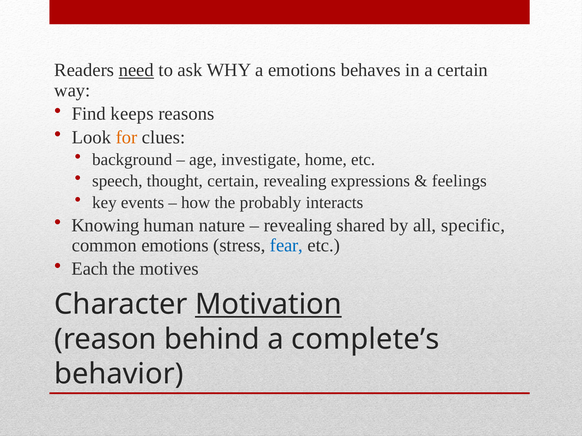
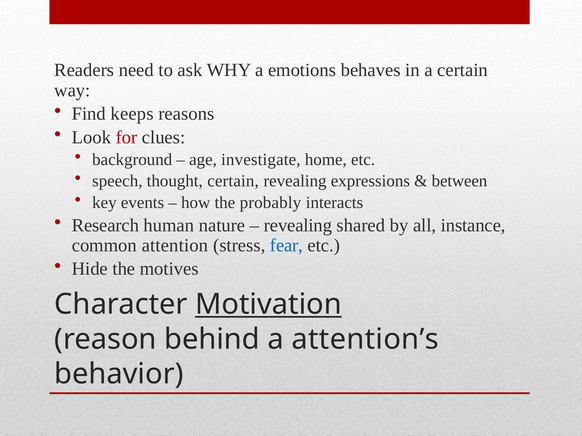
need underline: present -> none (136, 70)
for colour: orange -> red (127, 137)
feelings: feelings -> between (459, 181)
Knowing: Knowing -> Research (105, 226)
specific: specific -> instance (473, 226)
common emotions: emotions -> attention (175, 246)
Each: Each -> Hide (90, 269)
complete’s: complete’s -> attention’s (365, 340)
